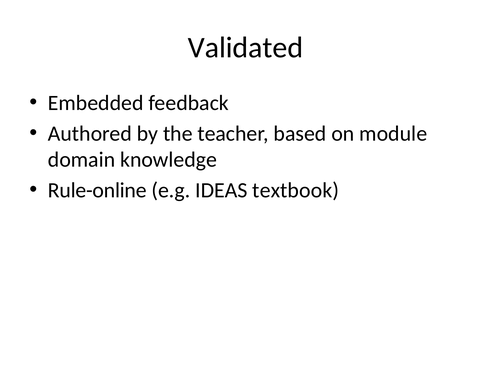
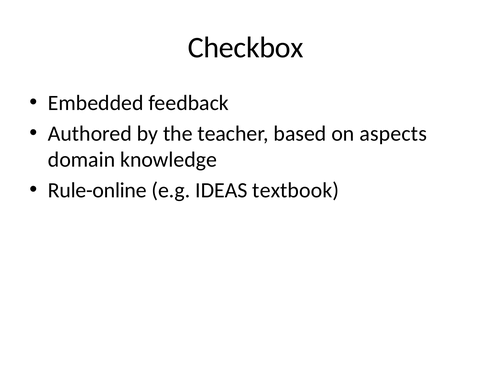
Validated: Validated -> Checkbox (246, 48)
module: module -> aspects (393, 134)
